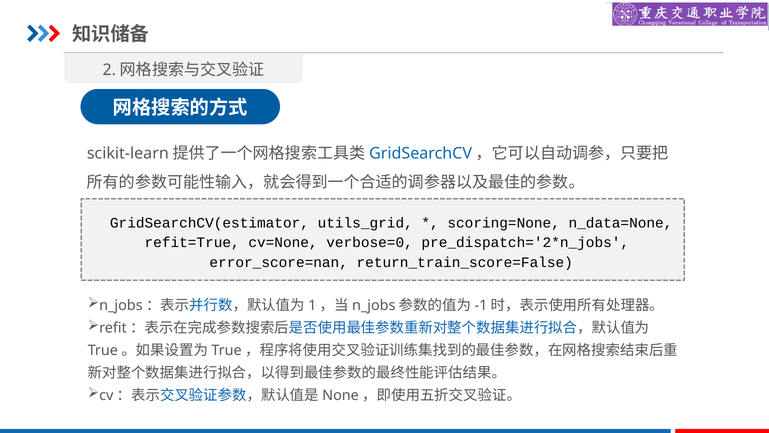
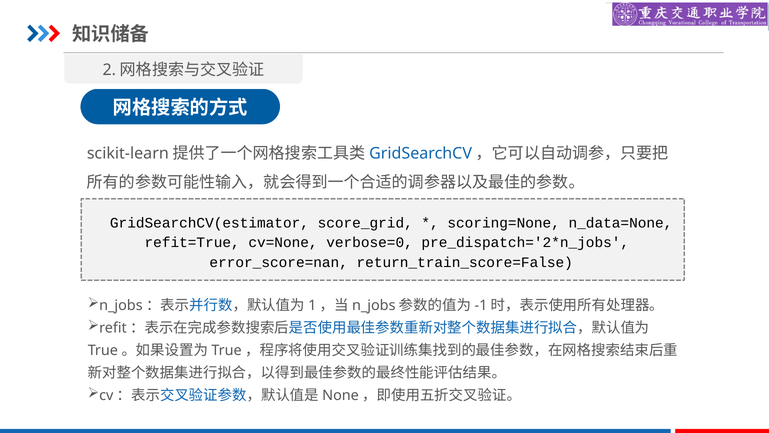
utils_grid: utils_grid -> score_grid (365, 223)
